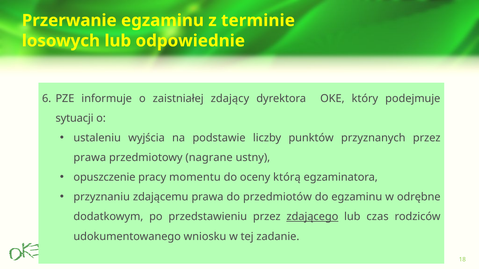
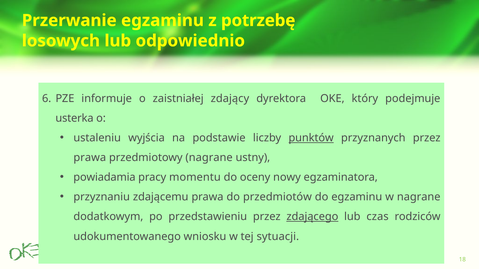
terminie: terminie -> potrzebę (258, 21)
odpowiednie: odpowiednie -> odpowiednio (190, 41)
sytuacji: sytuacji -> usterka (75, 118)
punktów underline: none -> present (311, 138)
opuszczenie: opuszczenie -> powiadamia (104, 178)
którą: którą -> nowy (287, 178)
w odrębne: odrębne -> nagrane (419, 197)
zadanie: zadanie -> sytuacji (278, 237)
